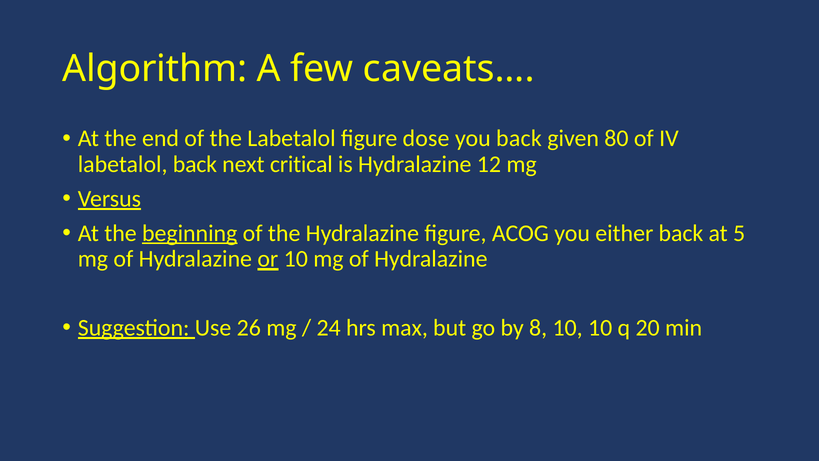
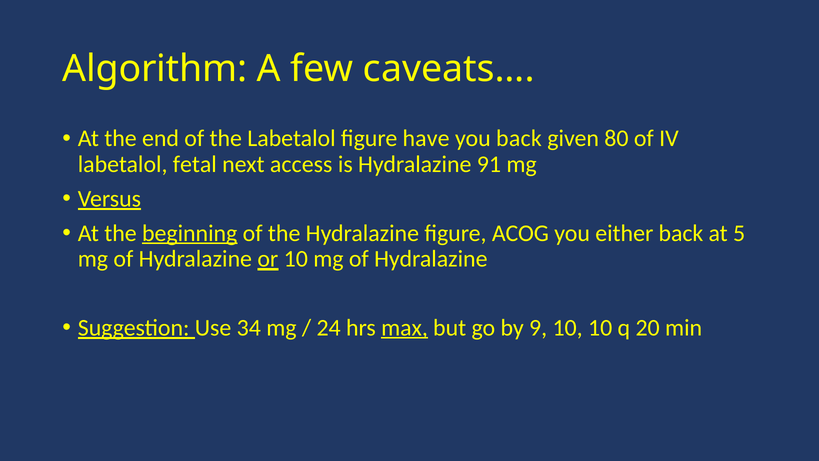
dose: dose -> have (426, 138)
labetalol back: back -> fetal (195, 164)
critical: critical -> access (301, 164)
12: 12 -> 91 (489, 164)
26: 26 -> 34 (249, 327)
max underline: none -> present (405, 327)
8: 8 -> 9 (538, 327)
